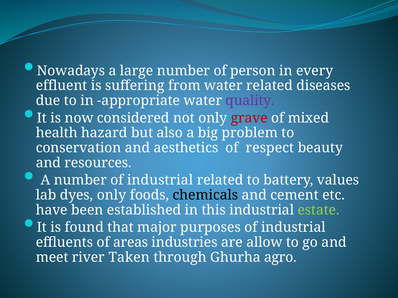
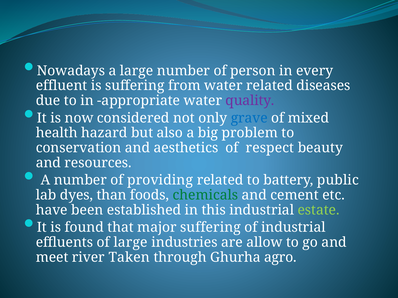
grave colour: red -> blue (249, 118)
number of industrial: industrial -> providing (160, 180)
values: values -> public (338, 180)
dyes only: only -> than (112, 195)
chemicals colour: black -> green (205, 195)
major purposes: purposes -> suffering (210, 228)
of areas: areas -> large (130, 243)
